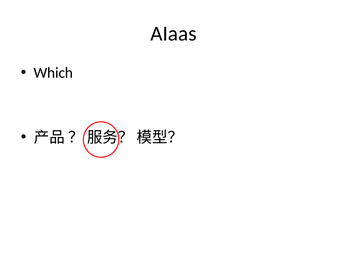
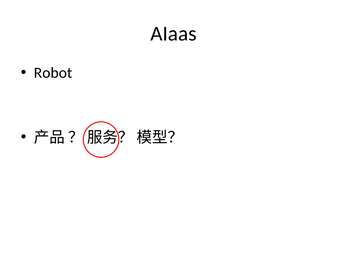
Which: Which -> Robot (53, 73)
